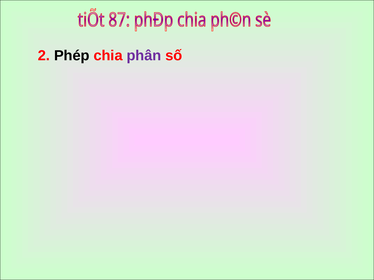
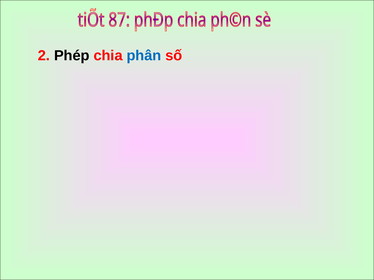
phân colour: purple -> blue (144, 56)
